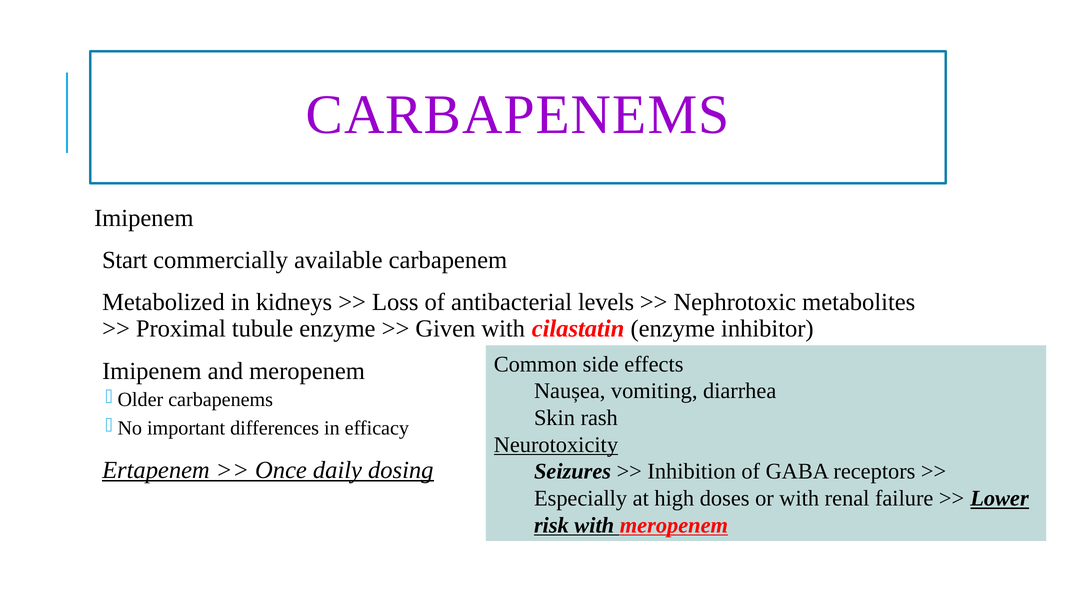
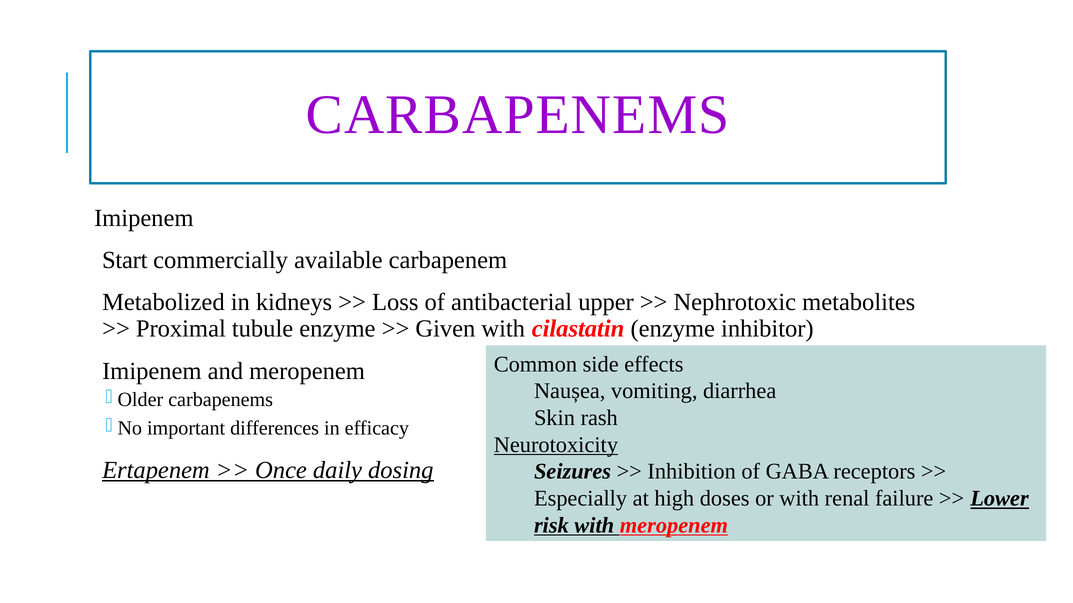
levels: levels -> upper (606, 303)
